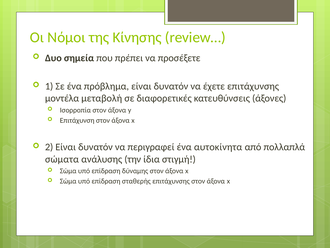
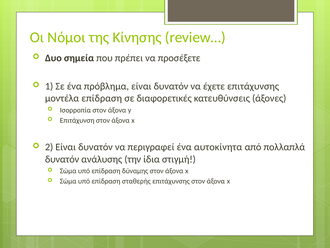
μοντέλα μεταβολή: μεταβολή -> επίδραση (102, 98)
σώματα: σώματα -> δυνατόν (62, 159)
